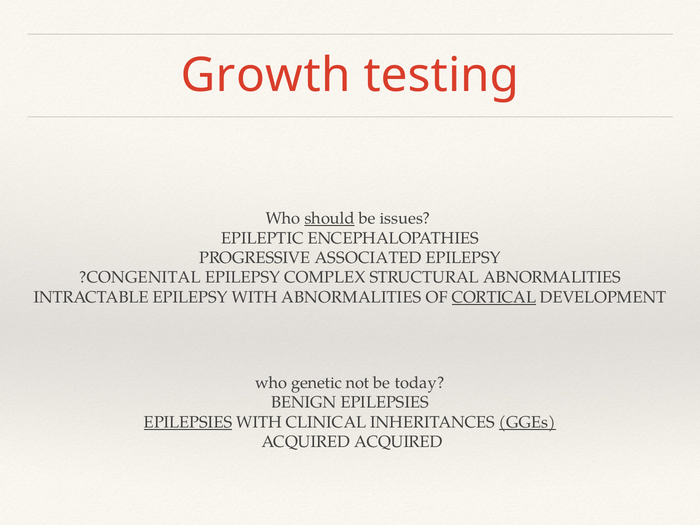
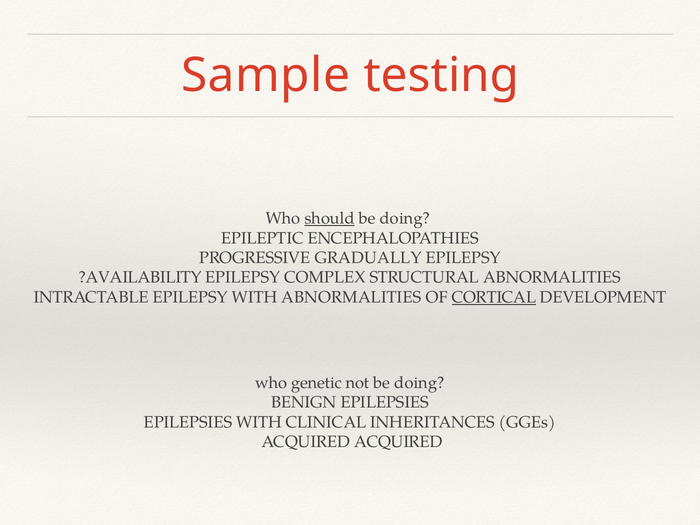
Growth: Growth -> Sample (266, 76)
issues: issues -> doing (405, 218)
ASSOCIATED: ASSOCIATED -> GRADUALLY (368, 258)
?CONGENITAL: ?CONGENITAL -> ?AVAILABILITY (140, 278)
not be today: today -> doing (420, 383)
EPILEPSIES underline: present -> none (188, 422)
GGEs underline: present -> none (527, 422)
